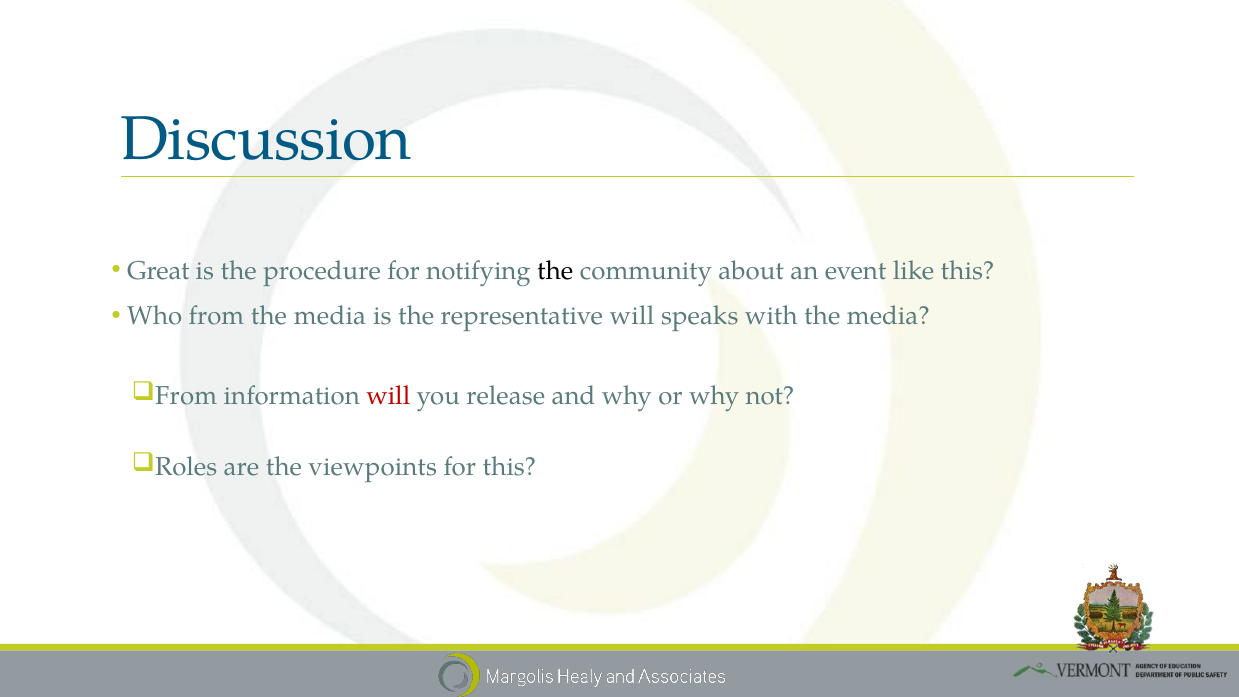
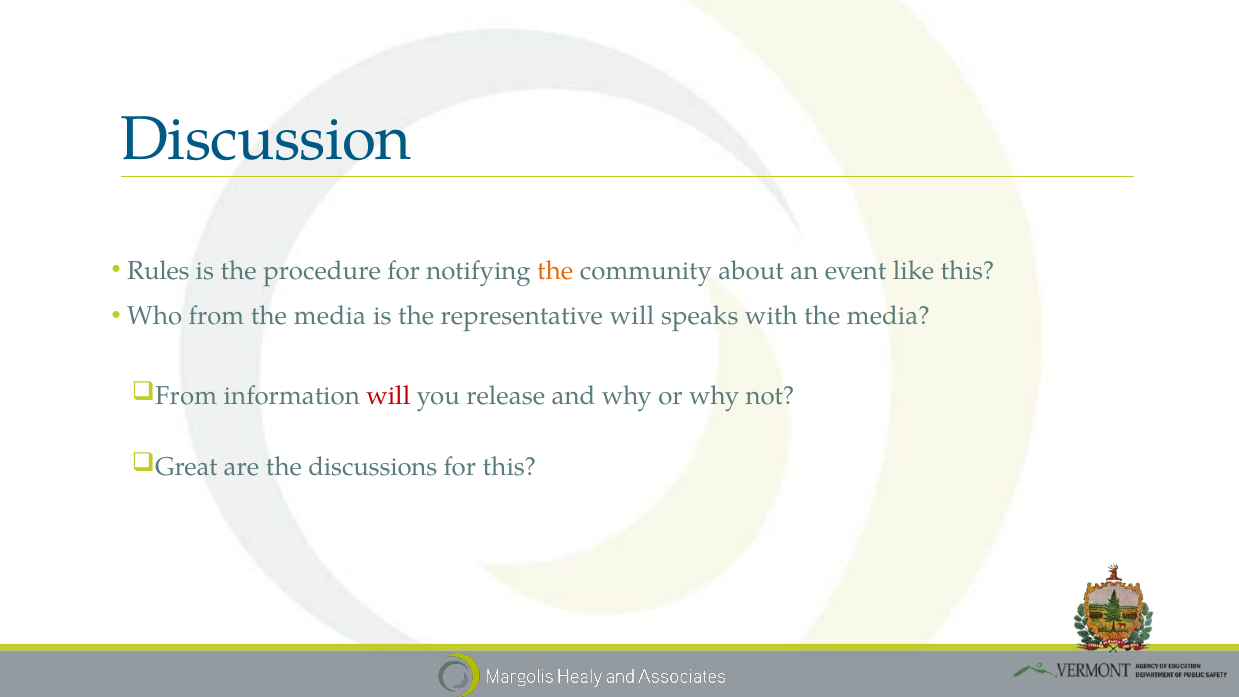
Great: Great -> Rules (158, 270)
the colour: black -> orange (555, 270)
Roles: Roles -> Great (186, 467)
viewpoints: viewpoints -> discussions (373, 467)
